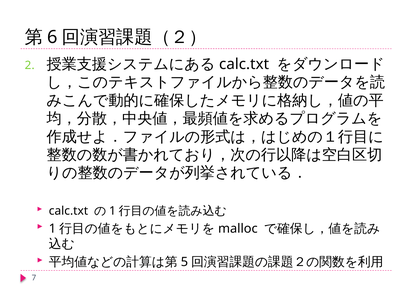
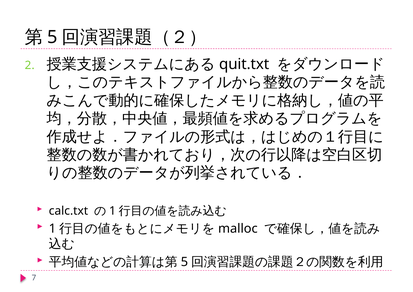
6: 6 -> 5 (52, 37)
calc.txt: calc.txt -> quit.txt (244, 64)
